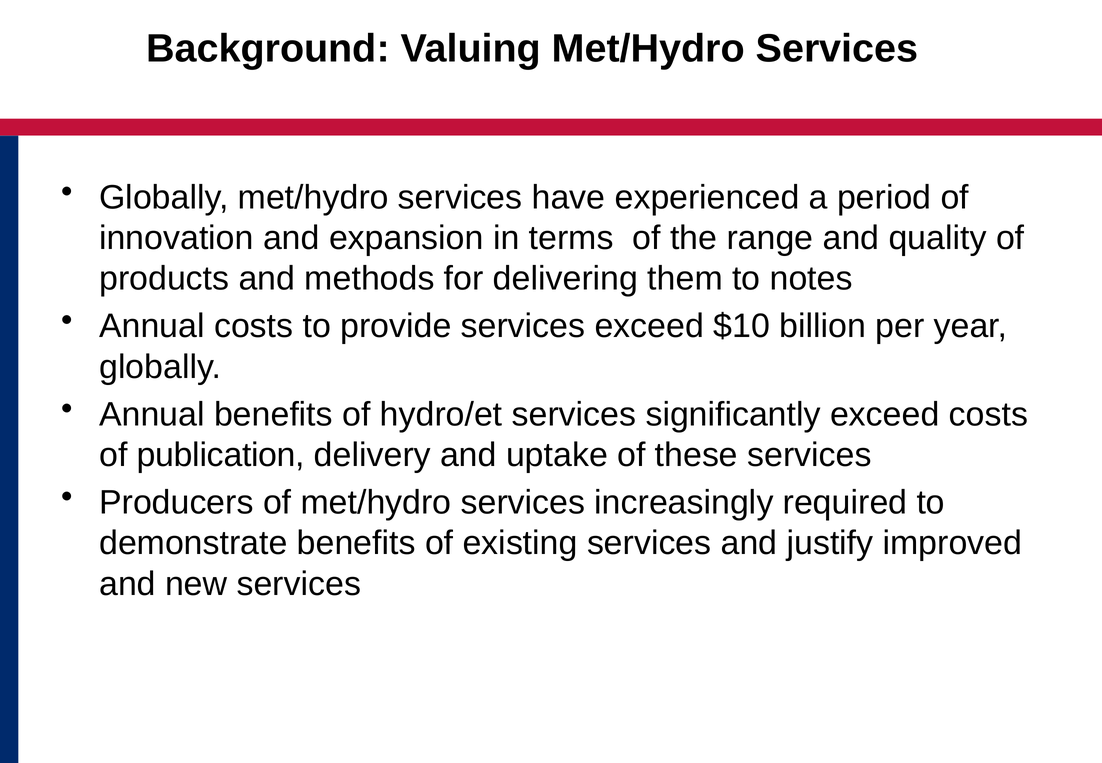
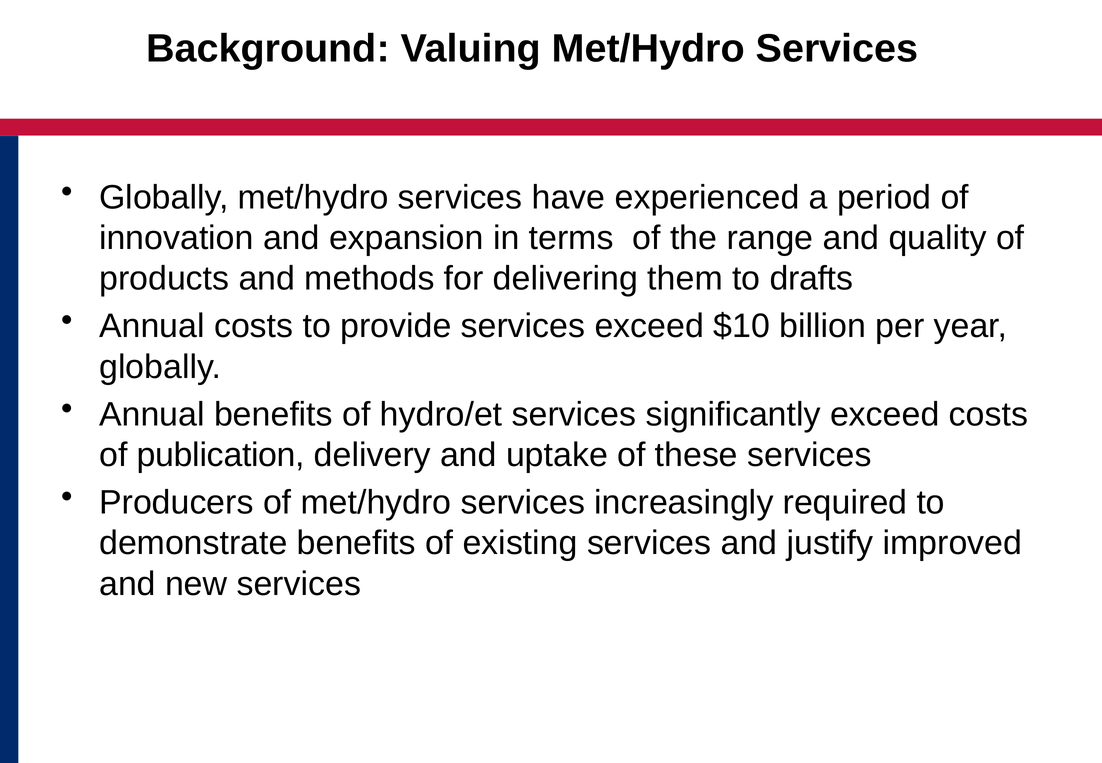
notes: notes -> drafts (811, 279)
